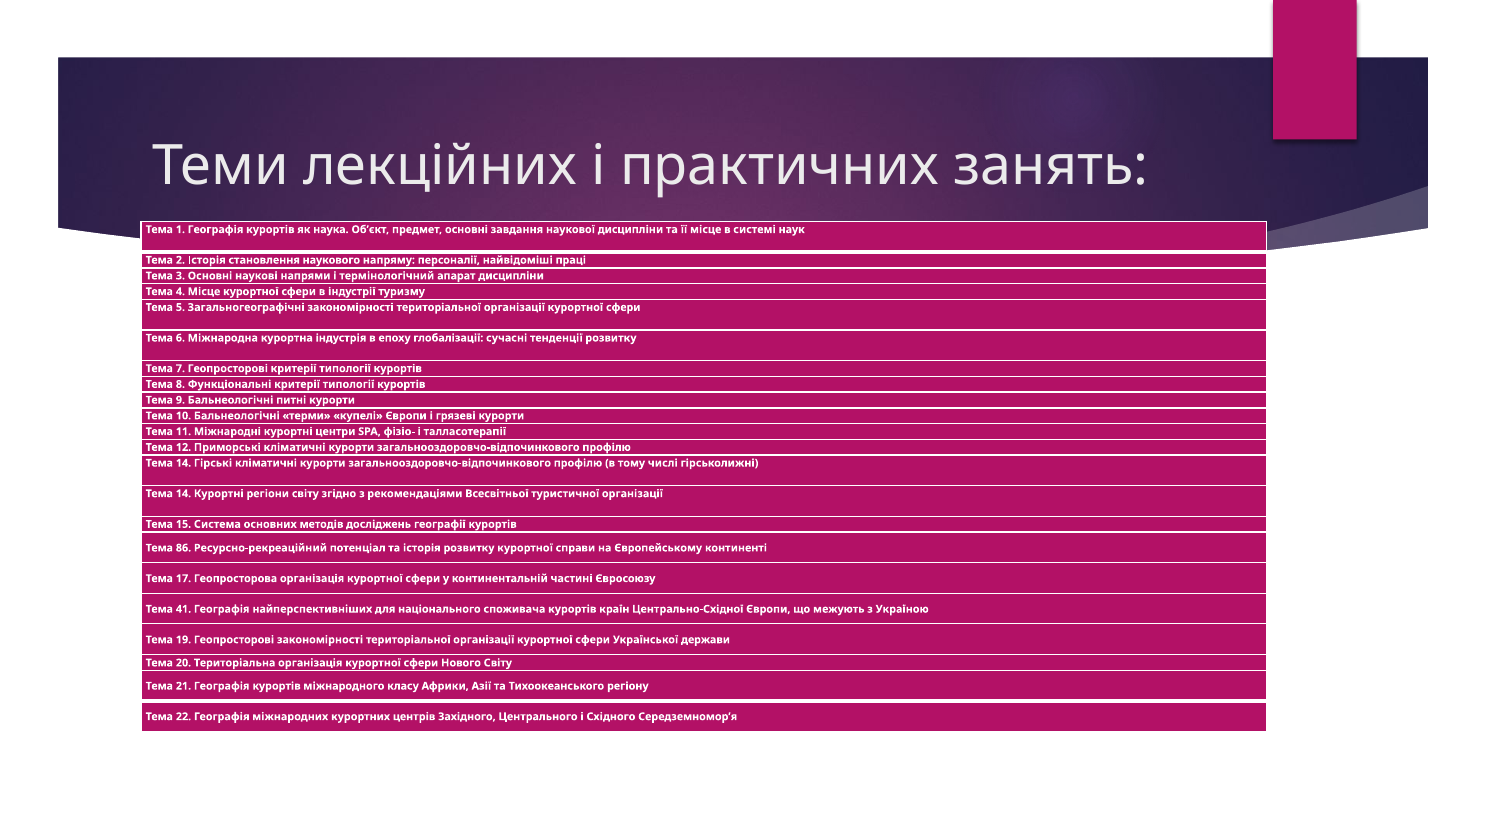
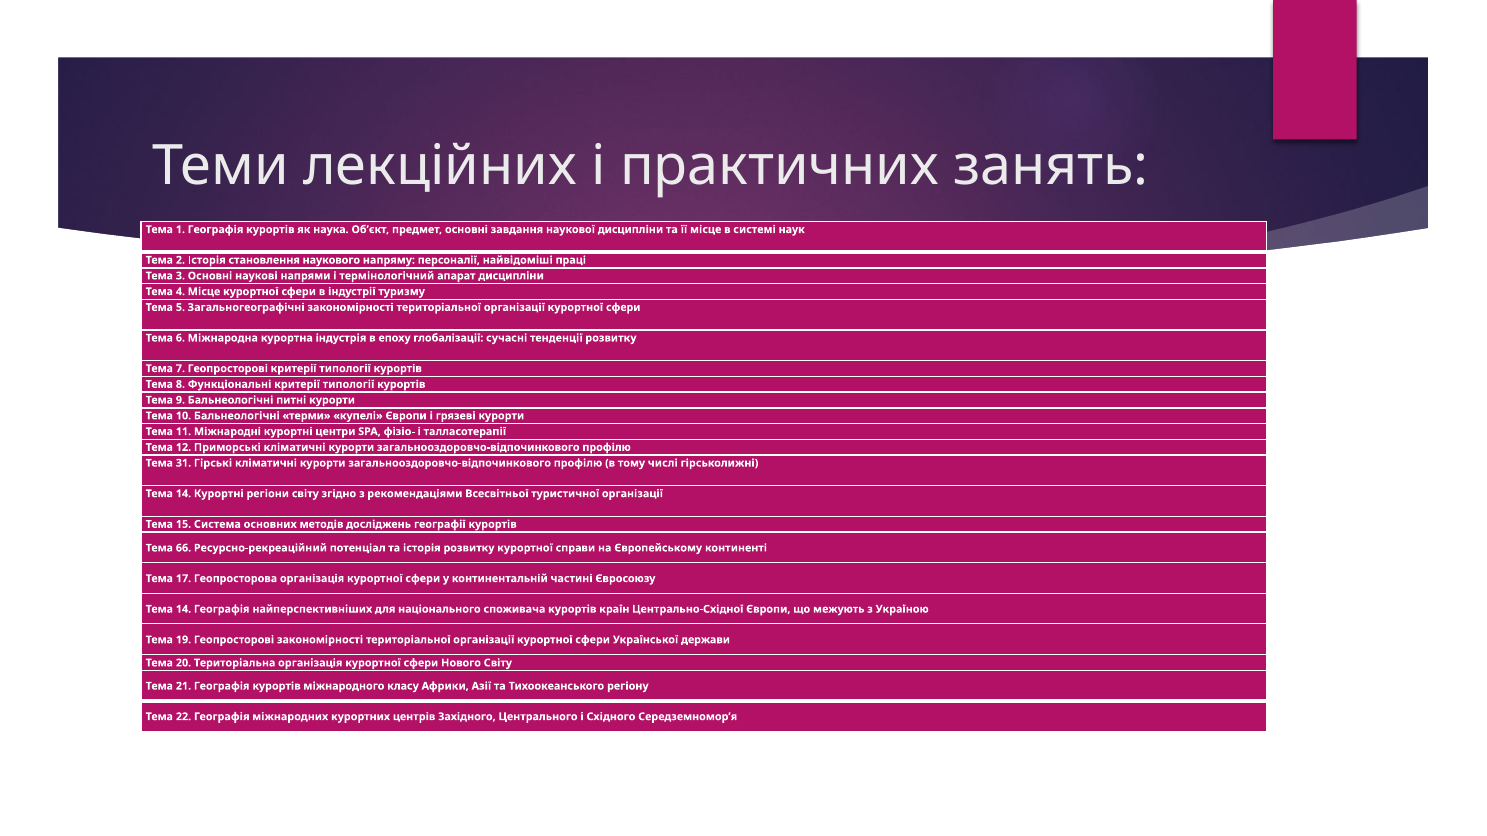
14: 14 -> 31 (184, 463)
86: 86 -> 66 (184, 548)
41: 41 -> 14 (184, 609)
